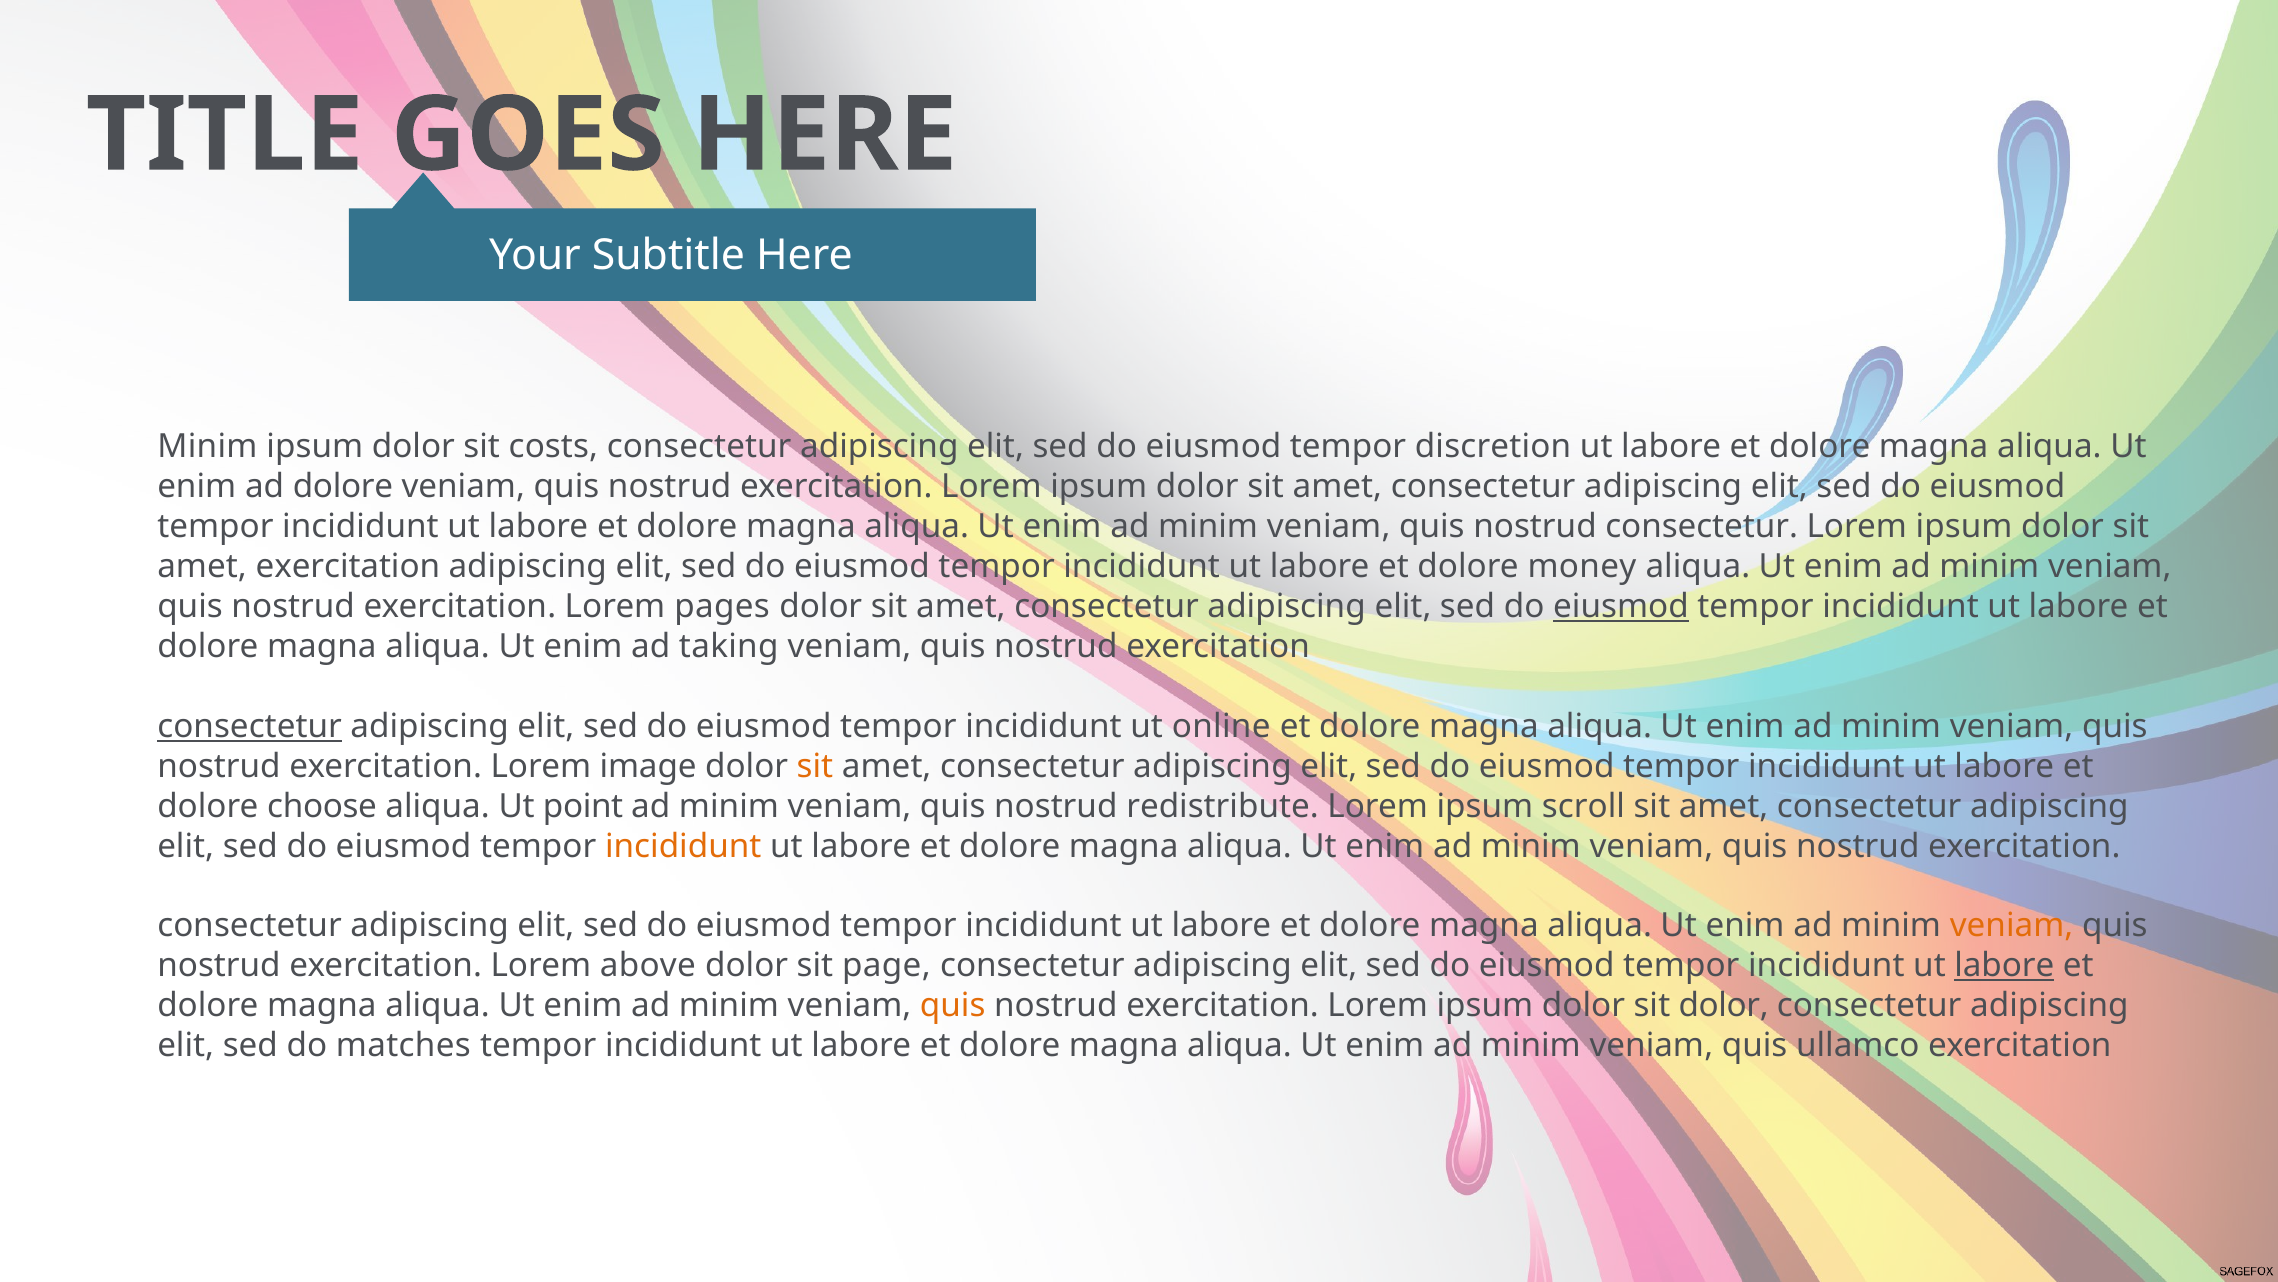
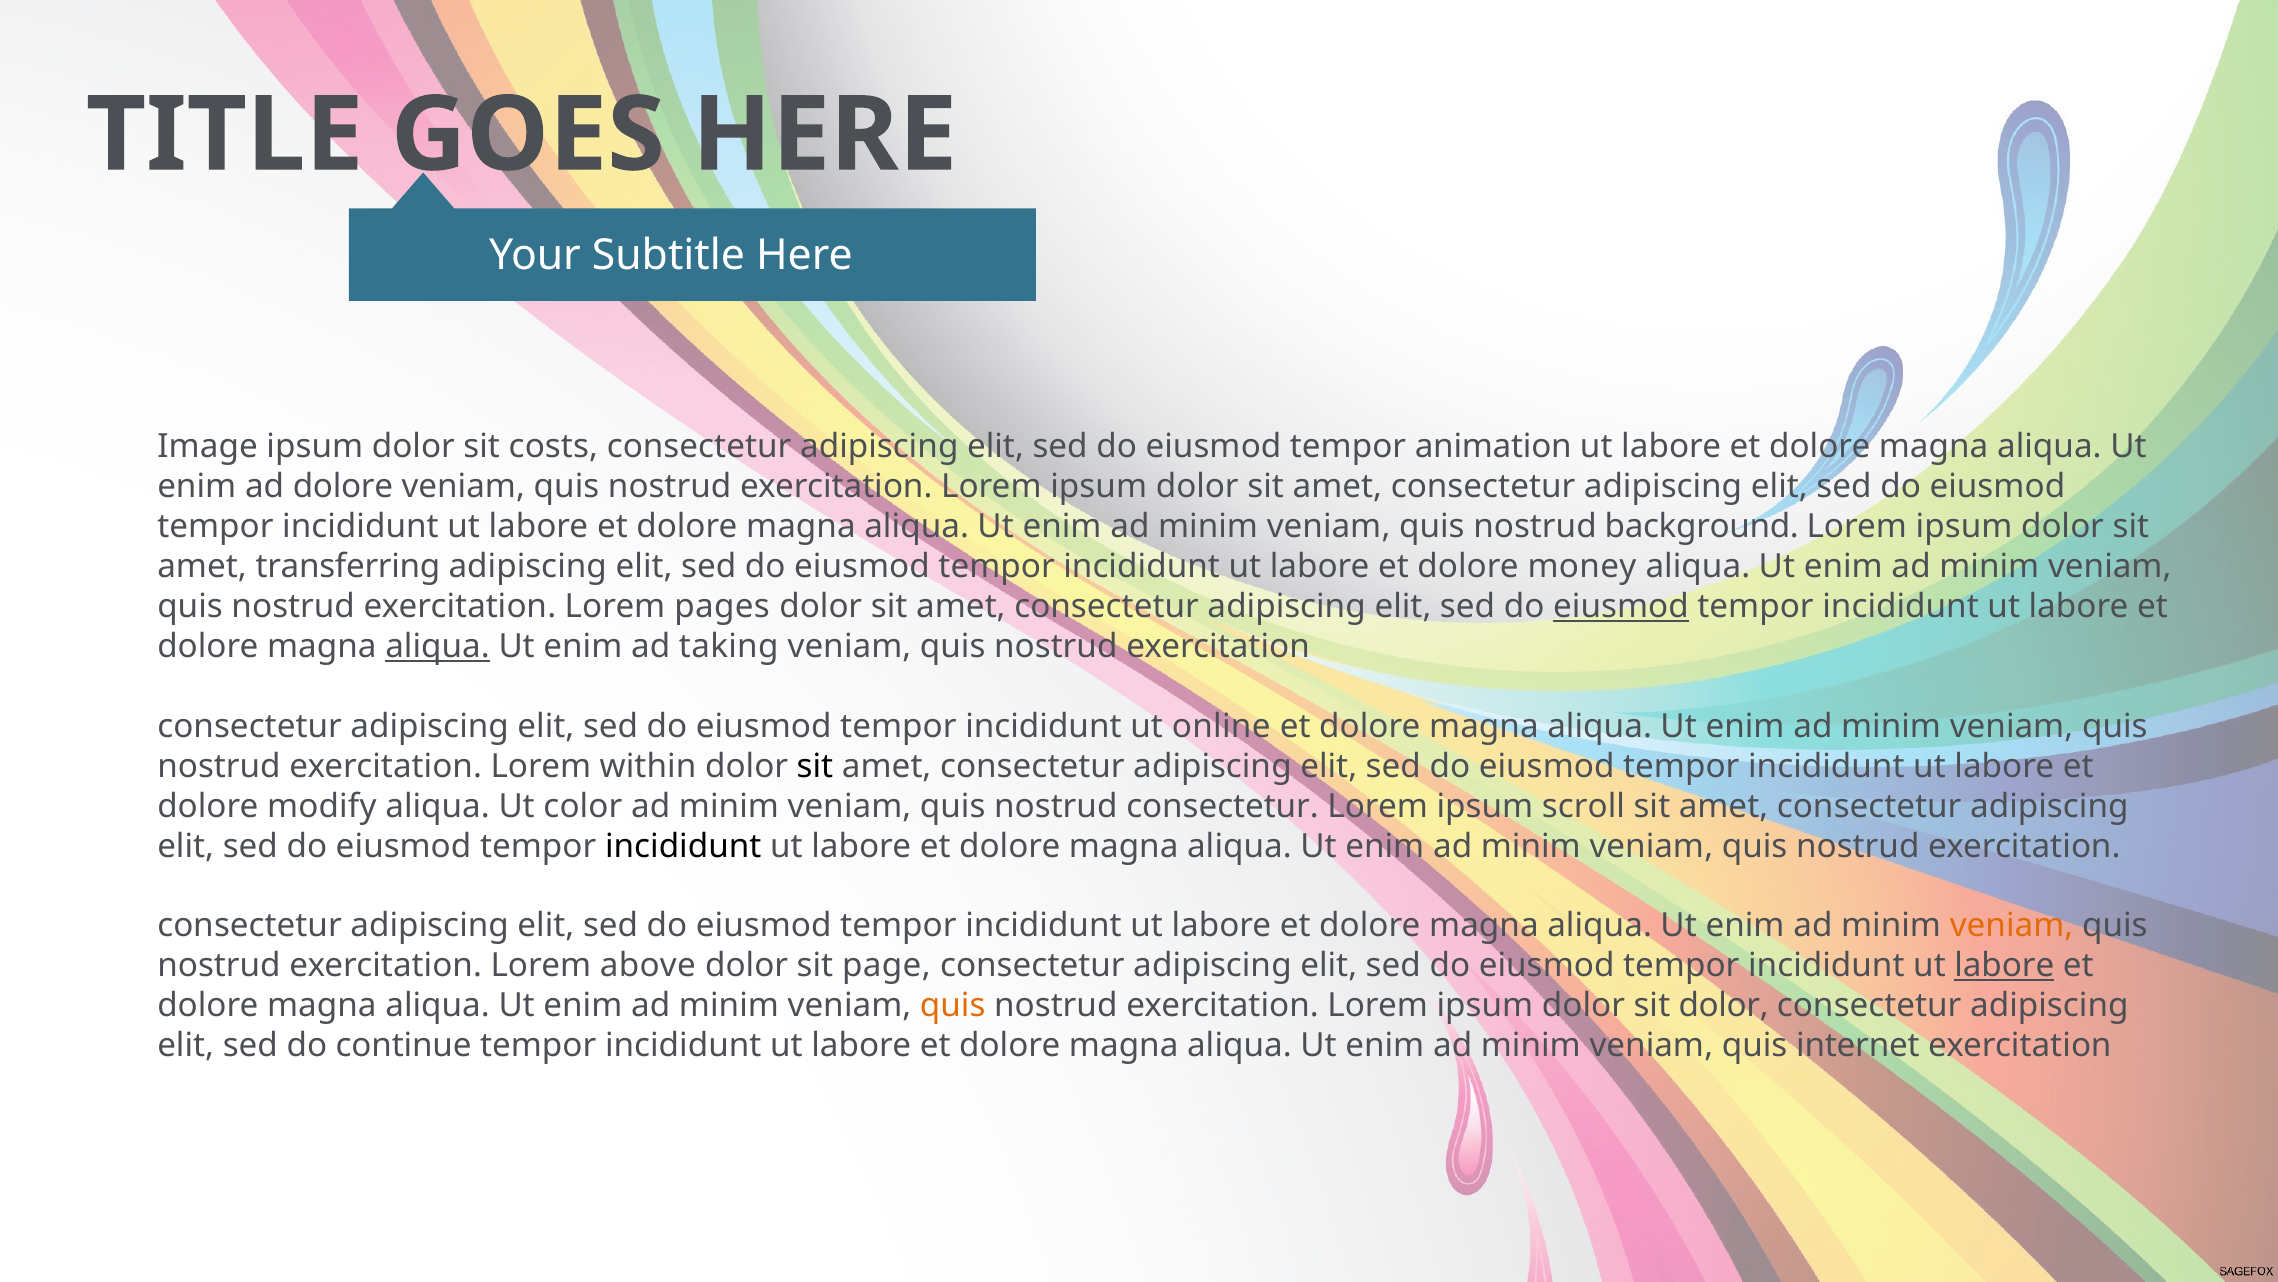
Minim: Minim -> Image (208, 447)
discretion: discretion -> animation (1493, 447)
nostrud consectetur: consectetur -> background (1702, 527)
amet exercitation: exercitation -> transferring (348, 566)
aliqua underline: none -> present (438, 646)
consectetur underline: present -> none (250, 726)
image: image -> within (648, 766)
sit colour: orange -> black (815, 766)
choose: choose -> modify (322, 806)
point: point -> color (583, 806)
nostrud redistribute: redistribute -> consectetur (1223, 806)
incididunt colour: orange -> black (683, 846)
matches: matches -> continue (404, 1045)
ullamco: ullamco -> internet (1858, 1045)
